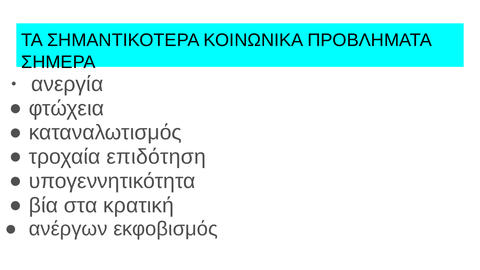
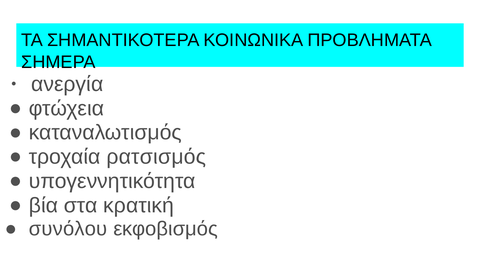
επιδότηση: επιδότηση -> ρατσισμός (156, 157)
ανέργων: ανέργων -> συνόλου (68, 229)
